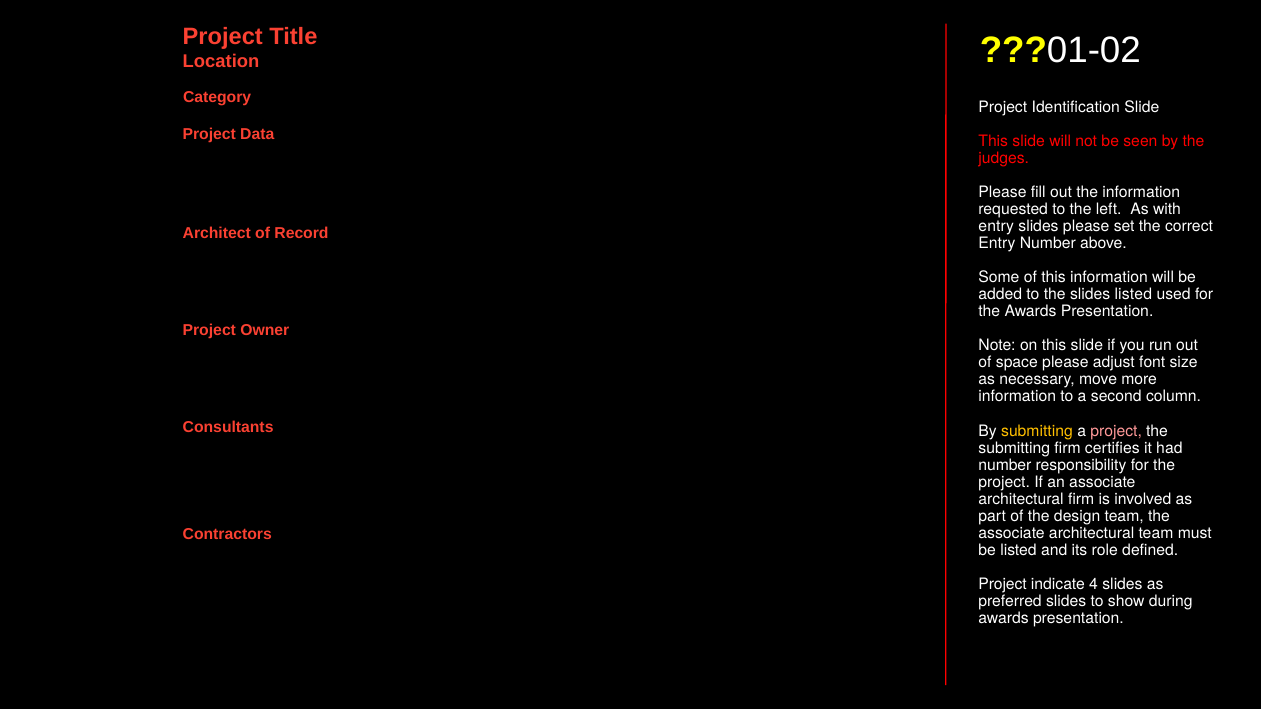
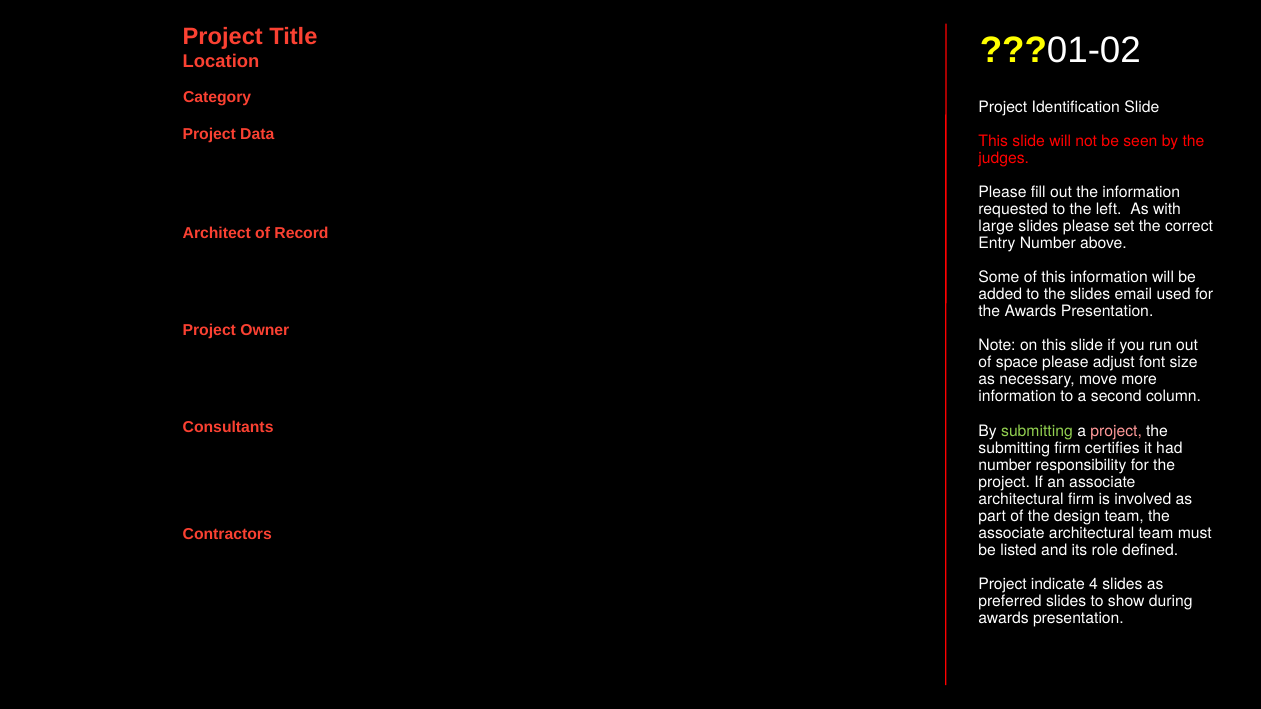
entry: entry -> large (996, 227)
slides listed: listed -> email (1133, 295)
submitting colour: yellow -> light green (1037, 431)
